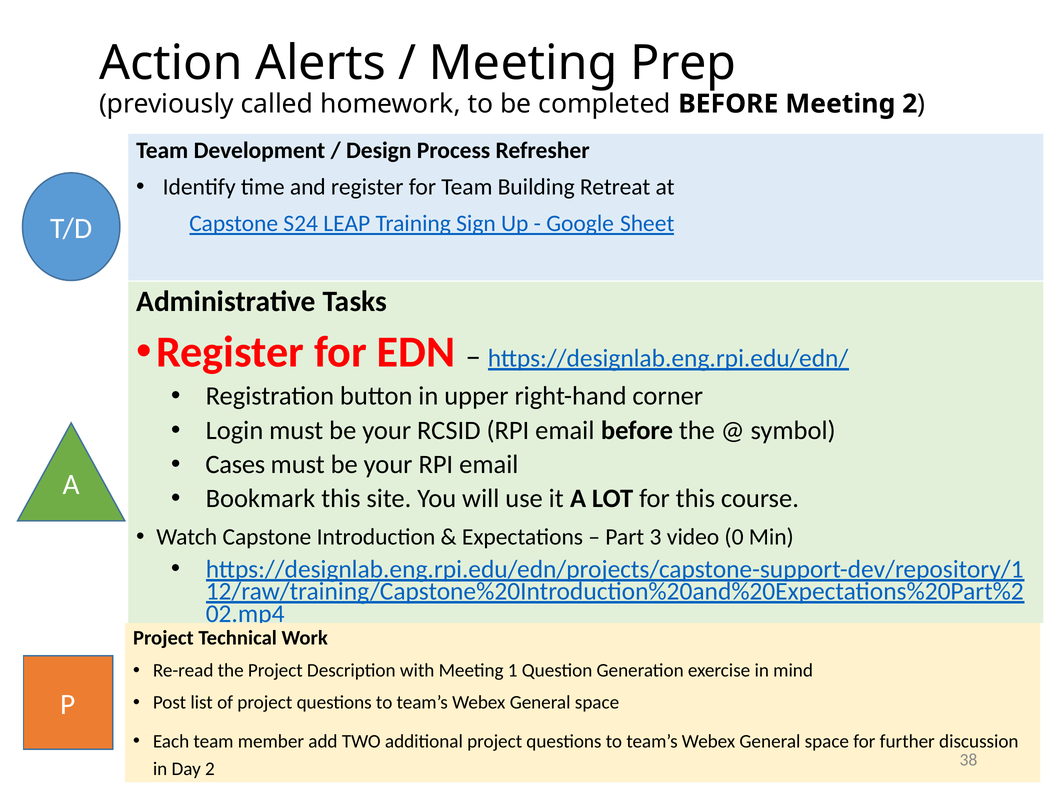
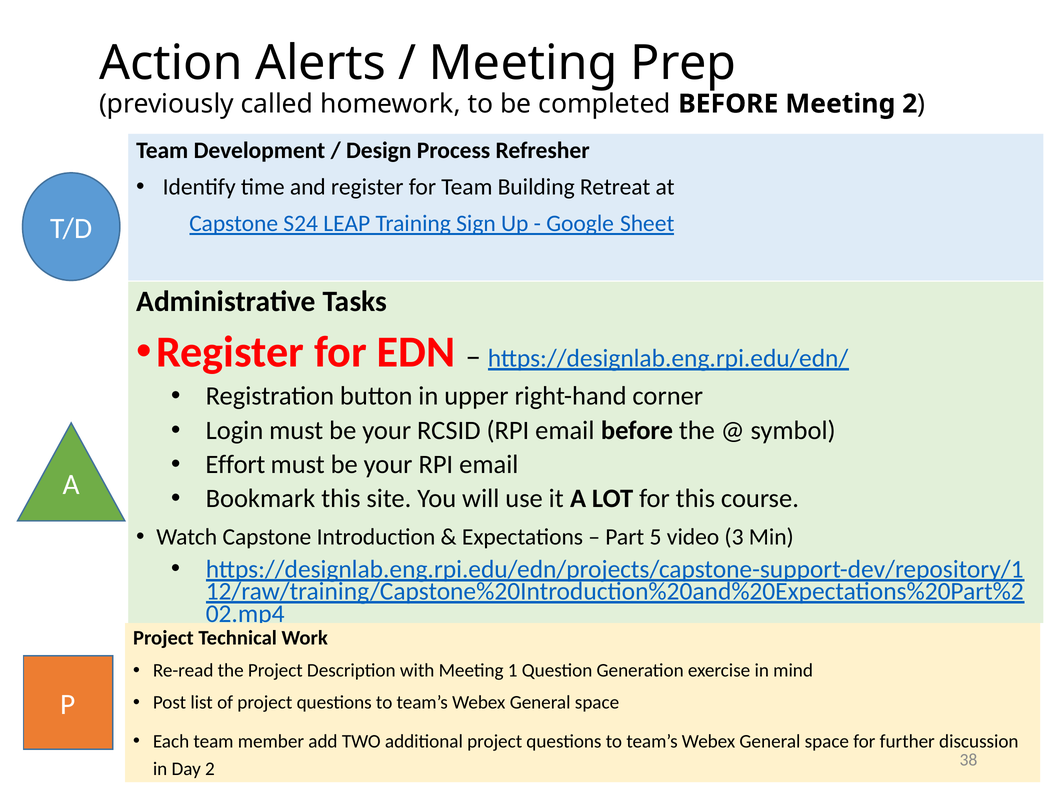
Cases: Cases -> Effort (235, 464)
3: 3 -> 5 (656, 537)
0: 0 -> 3 (734, 537)
